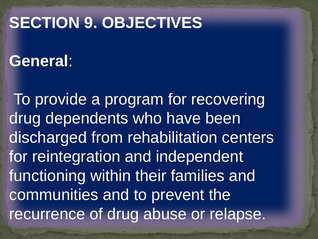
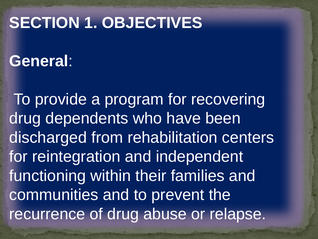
9: 9 -> 1 (91, 23)
